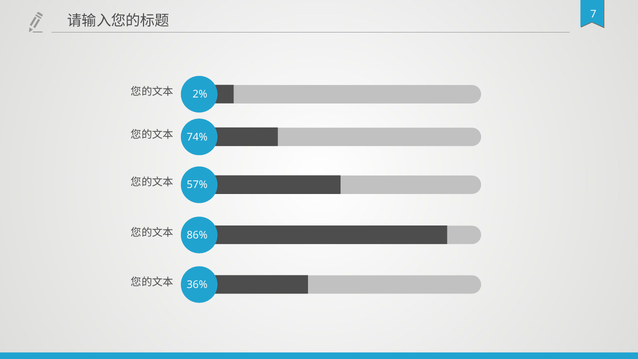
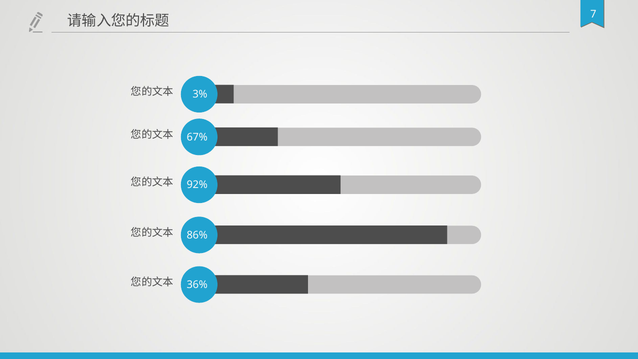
2%: 2% -> 3% (200, 94)
74%: 74% -> 67% (197, 137)
57%: 57% -> 92% (197, 185)
